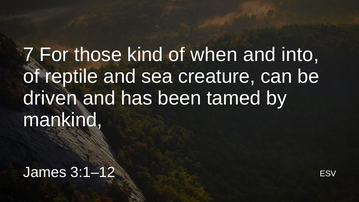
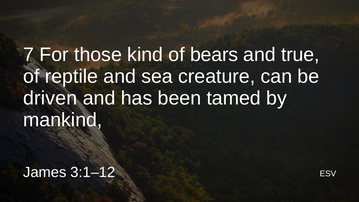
when: when -> bears (214, 55)
into: into -> true (300, 55)
